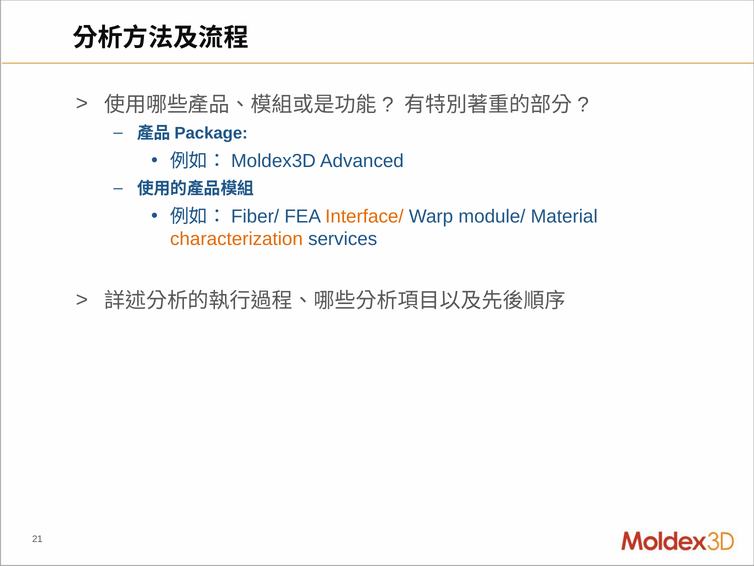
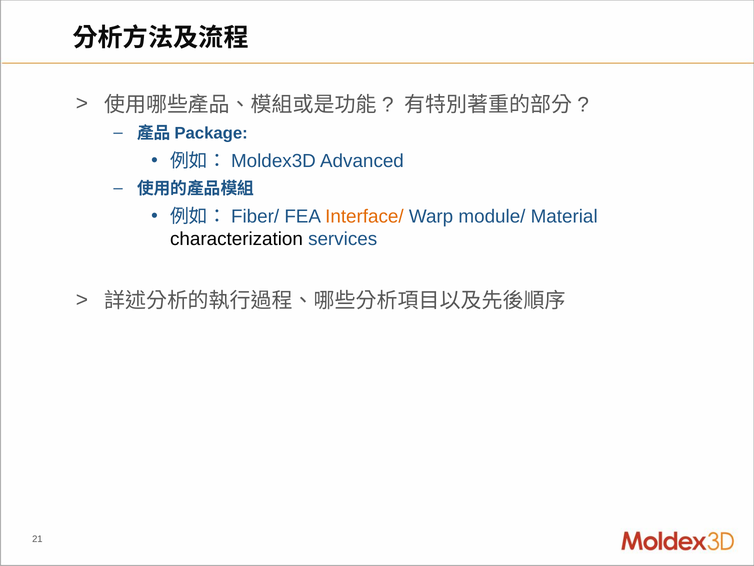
characterization colour: orange -> black (236, 239)
